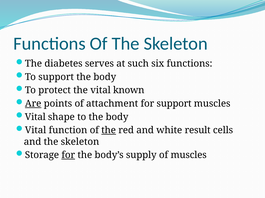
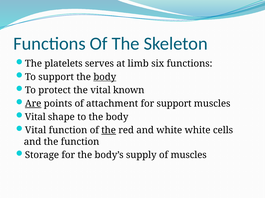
diabetes: diabetes -> platelets (64, 64)
such: such -> limb (138, 64)
body underline: none -> present (105, 77)
white result: result -> white (198, 131)
and the skeleton: skeleton -> function (80, 142)
for underline: present -> none (68, 156)
